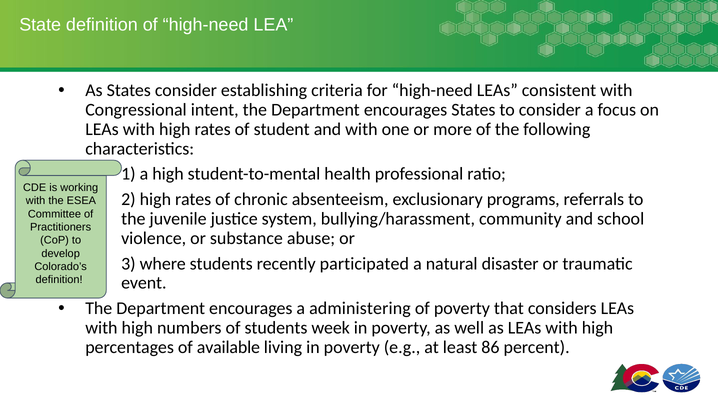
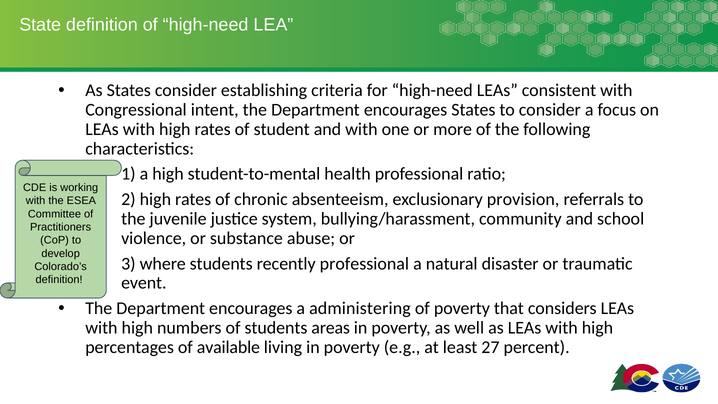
programs: programs -> provision (523, 199)
recently participated: participated -> professional (364, 264)
week: week -> areas (331, 328)
86: 86 -> 27 (490, 347)
